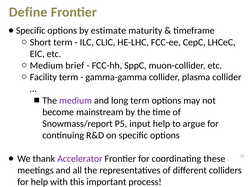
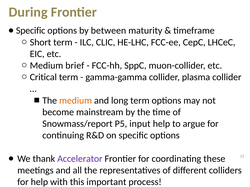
Define: Define -> During (28, 12)
estimate: estimate -> between (108, 31)
Facility: Facility -> Critical (43, 77)
medium colour: purple -> orange (76, 101)
